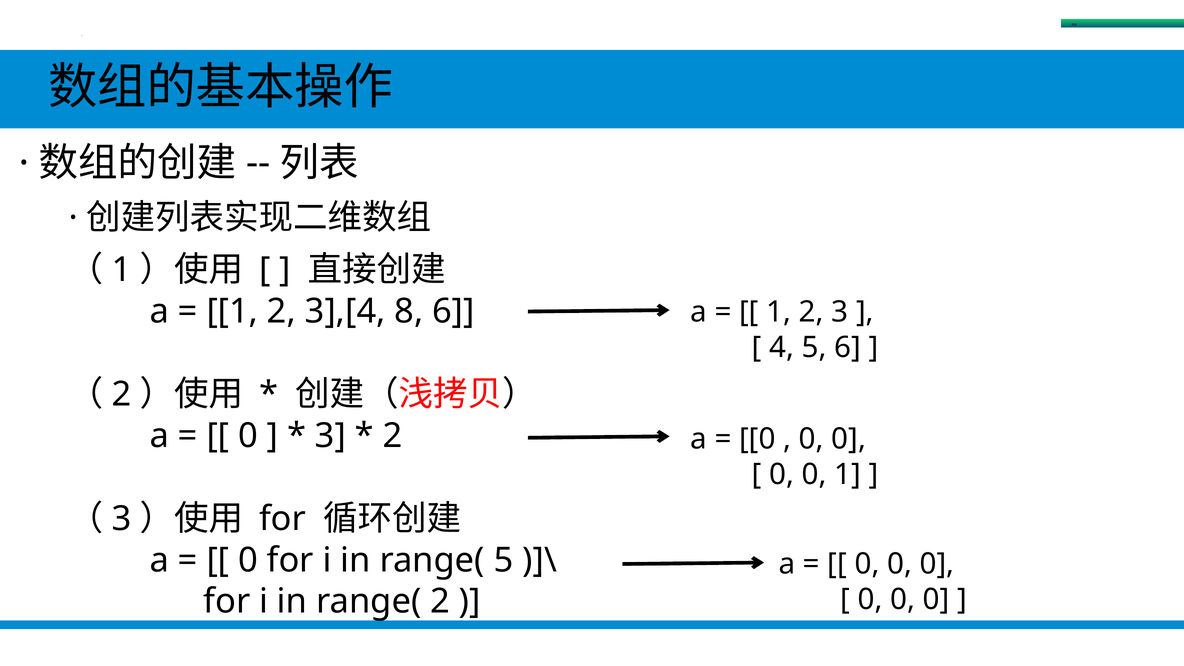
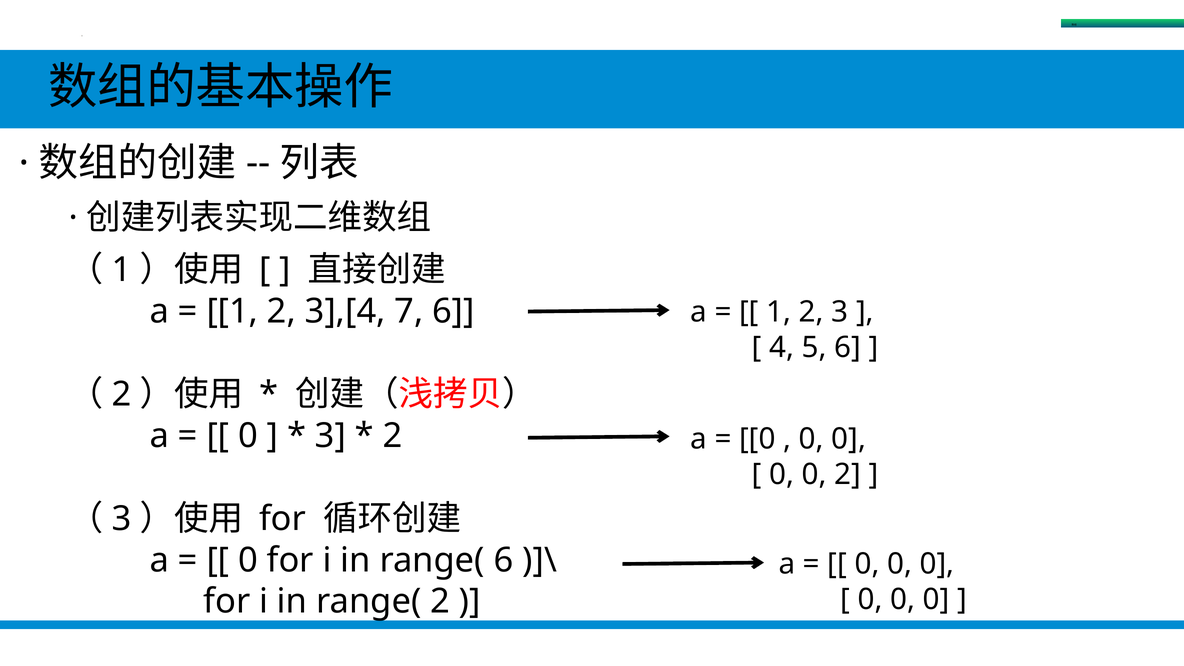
8: 8 -> 7 (409, 311)
0 1: 1 -> 2 (848, 474)
range( 5: 5 -> 6 (504, 560)
